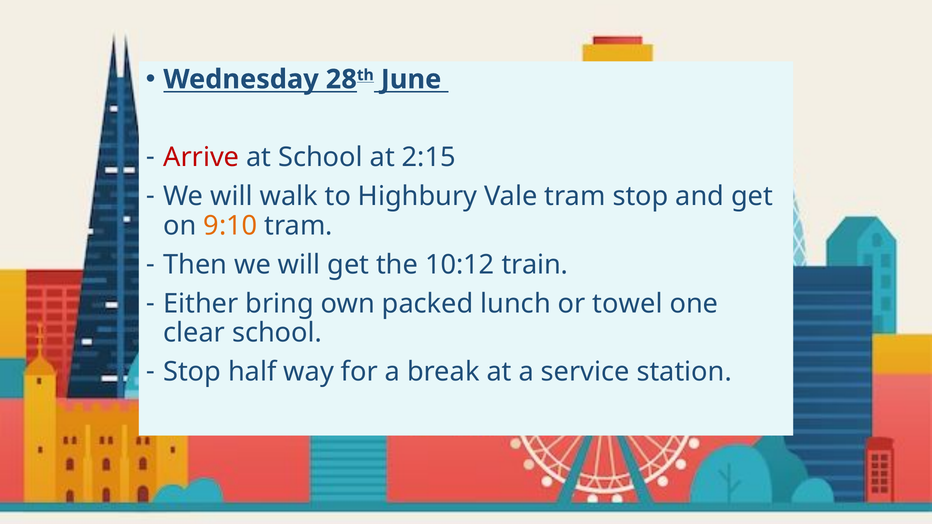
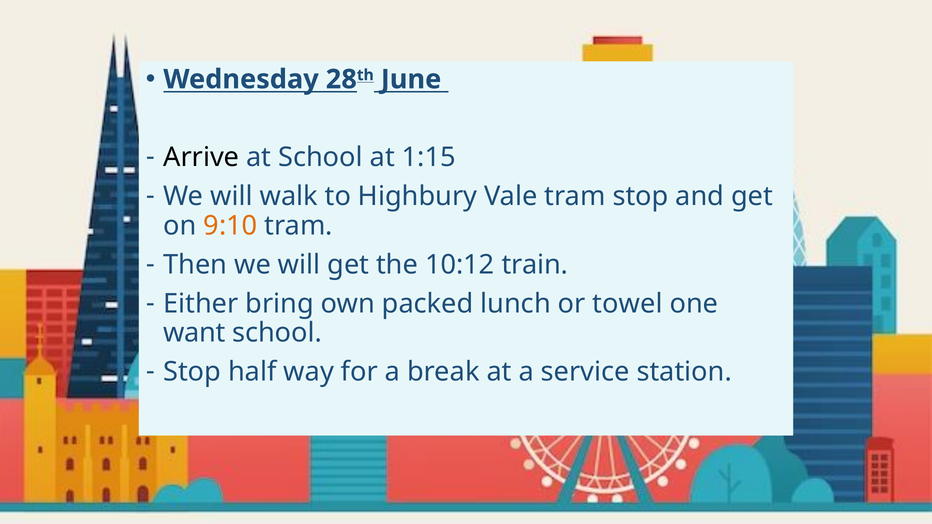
Arrive colour: red -> black (201, 157)
2:15: 2:15 -> 1:15 (429, 157)
clear: clear -> want (194, 333)
